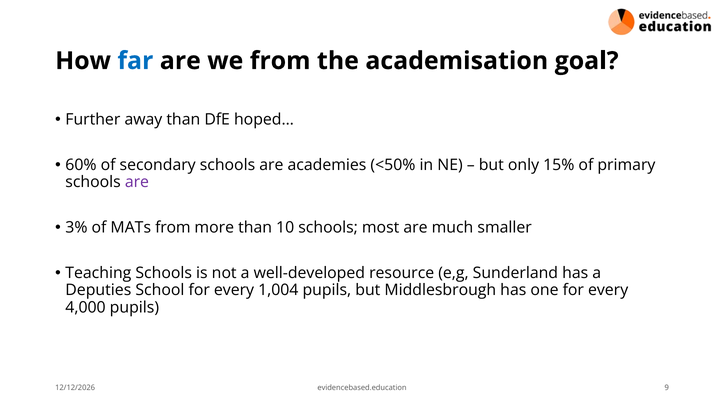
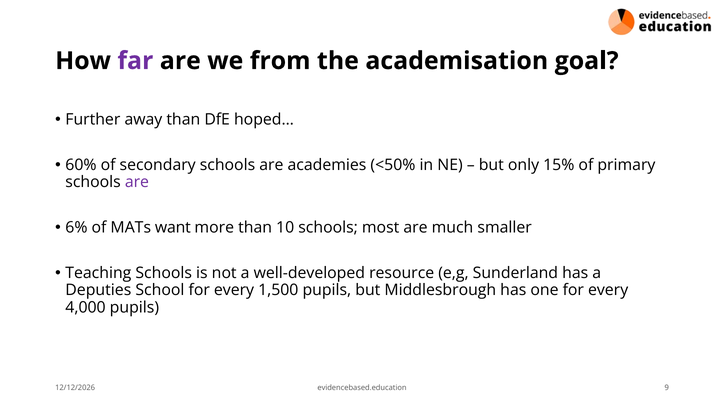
far colour: blue -> purple (135, 61)
3%: 3% -> 6% (76, 228)
MATs from: from -> want (173, 228)
1,004: 1,004 -> 1,500 (278, 290)
